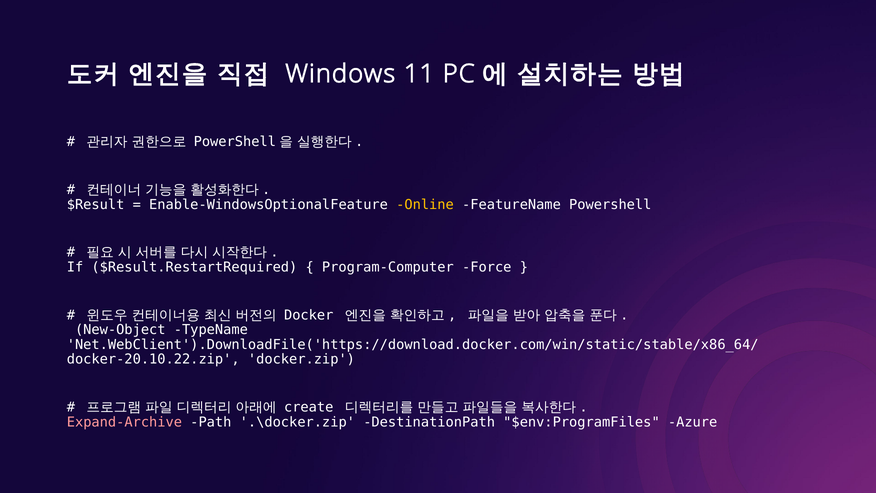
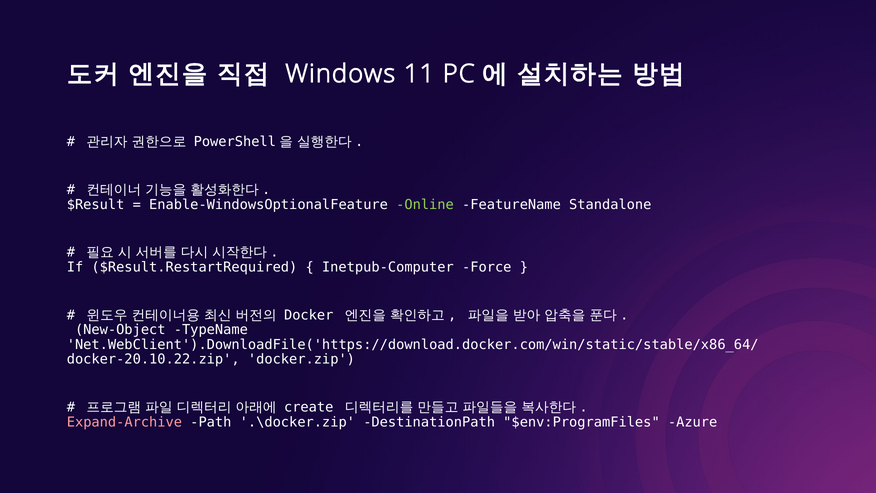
Online colour: yellow -> light green (425, 204)
Powershell: Powershell -> Standalone (610, 204)
Program-Computer: Program-Computer -> Inetpub-Computer (388, 267)
